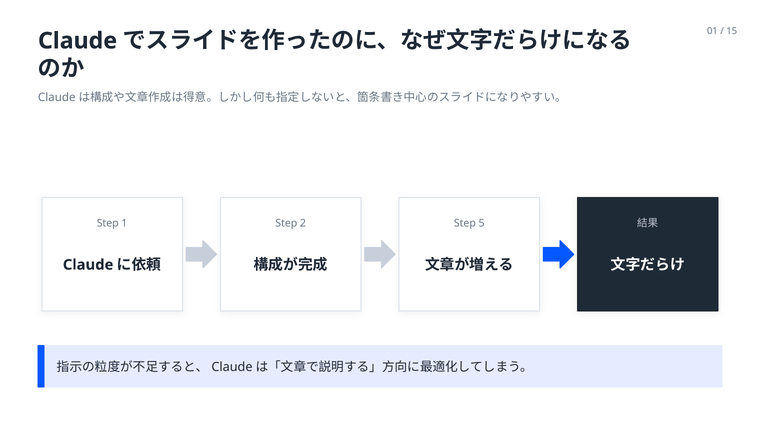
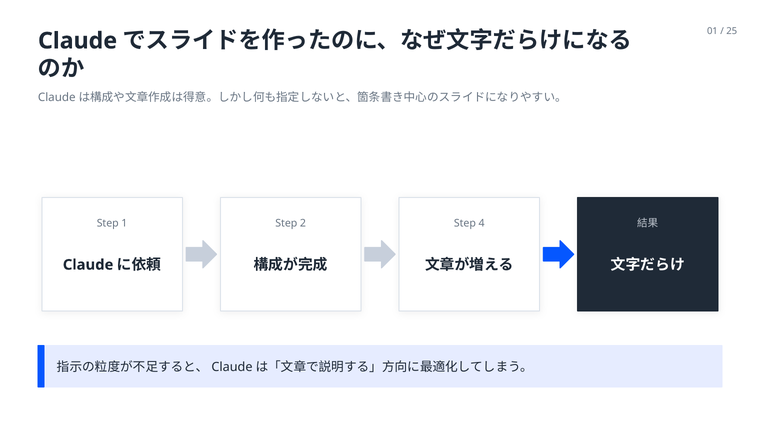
15: 15 -> 25 (732, 31)
5: 5 -> 4 (482, 223)
